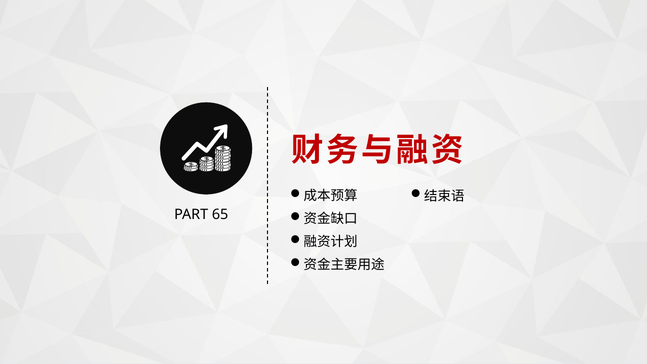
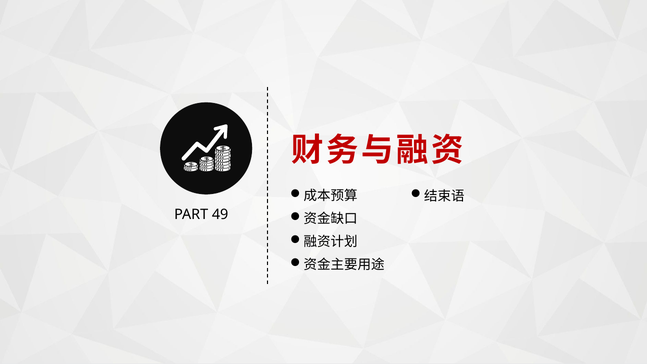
65: 65 -> 49 (220, 215)
